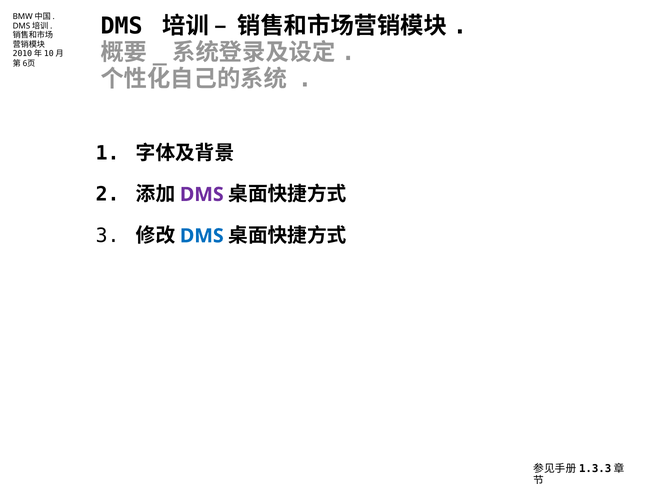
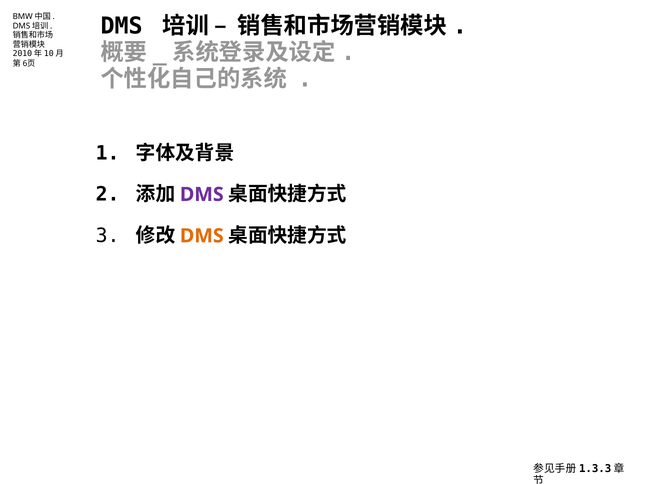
DMS colour: blue -> orange (202, 236)
